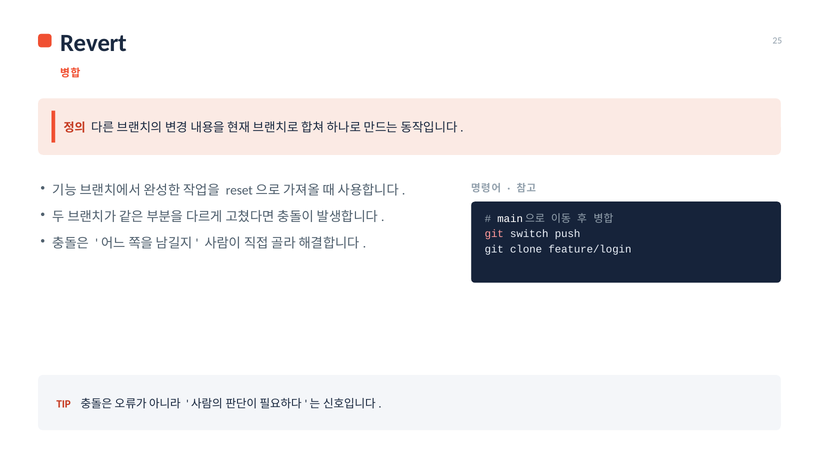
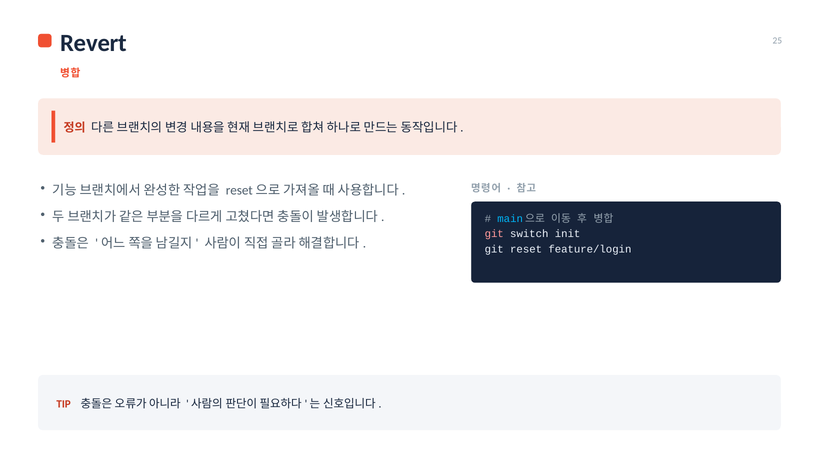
main colour: white -> light blue (510, 218)
push: push -> init (568, 234)
git clone: clone -> reset (526, 249)
